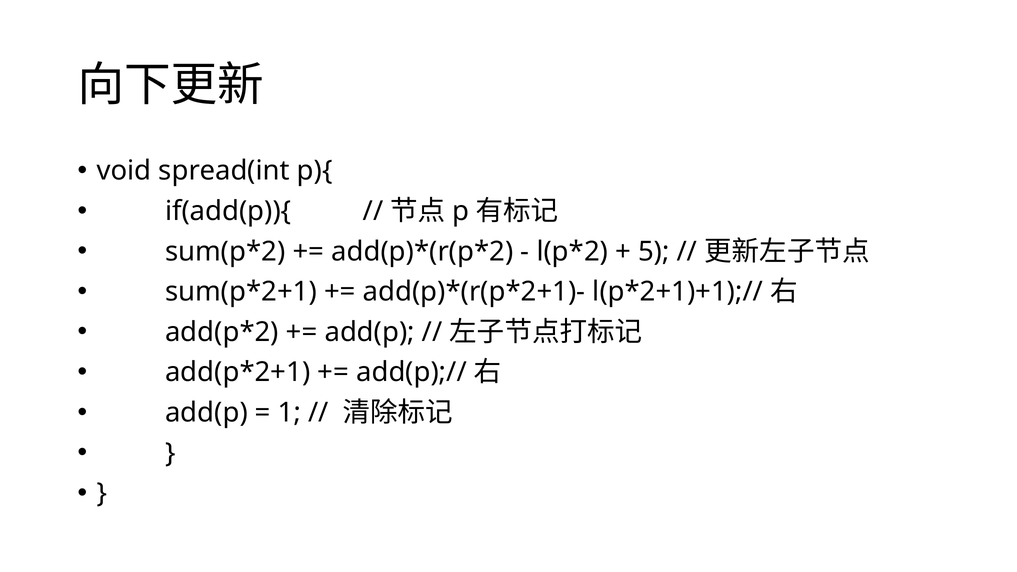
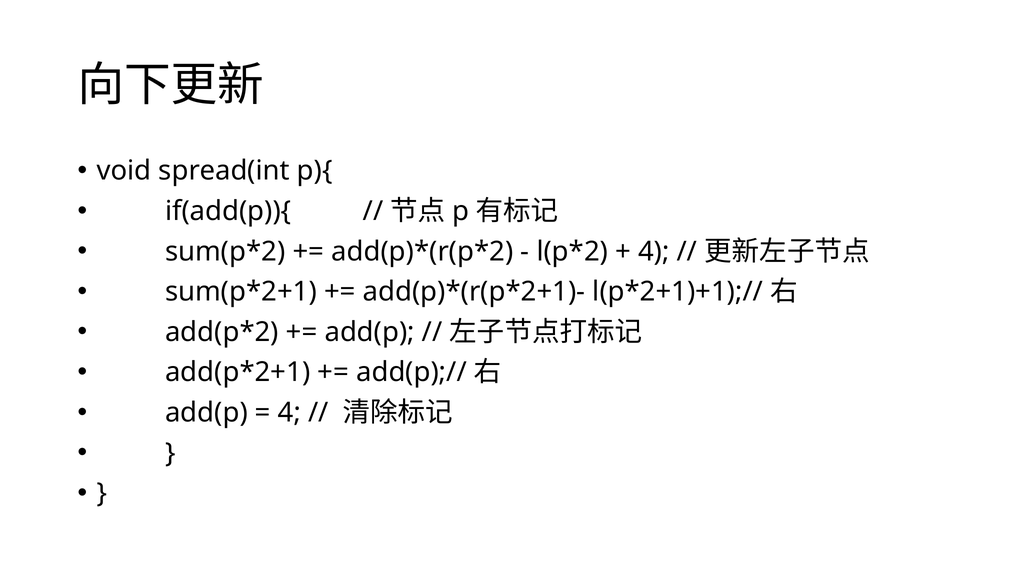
5: 5 -> 4 (654, 251)
1: 1 -> 4 (289, 413)
